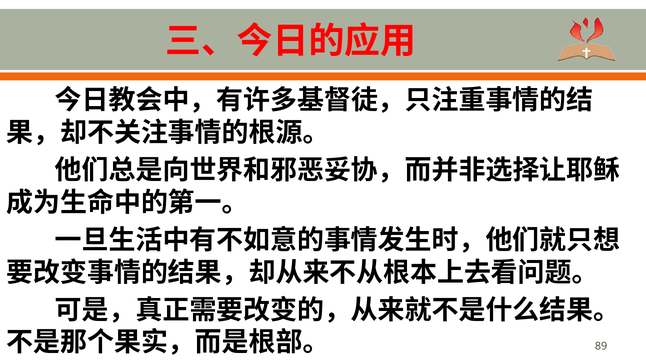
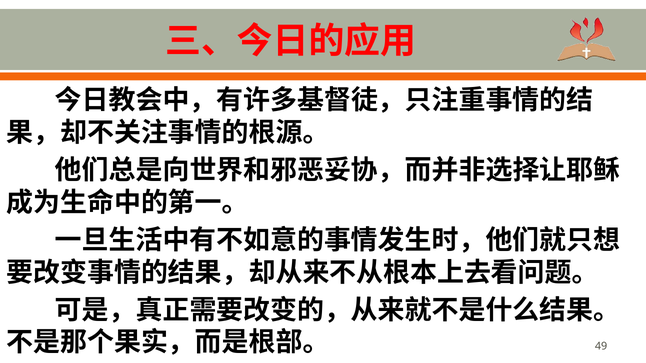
89: 89 -> 49 (601, 346)
